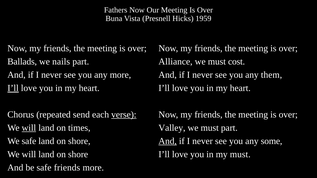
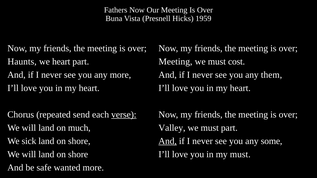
Ballads: Ballads -> Haunts (22, 62)
we nails: nails -> heart (61, 62)
Alliance: Alliance -> Meeting (175, 62)
I’ll underline: present -> none (13, 88)
will underline: present -> none (29, 128)
times: times -> much (79, 128)
We safe: safe -> sick (29, 141)
safe friends: friends -> wanted (67, 168)
